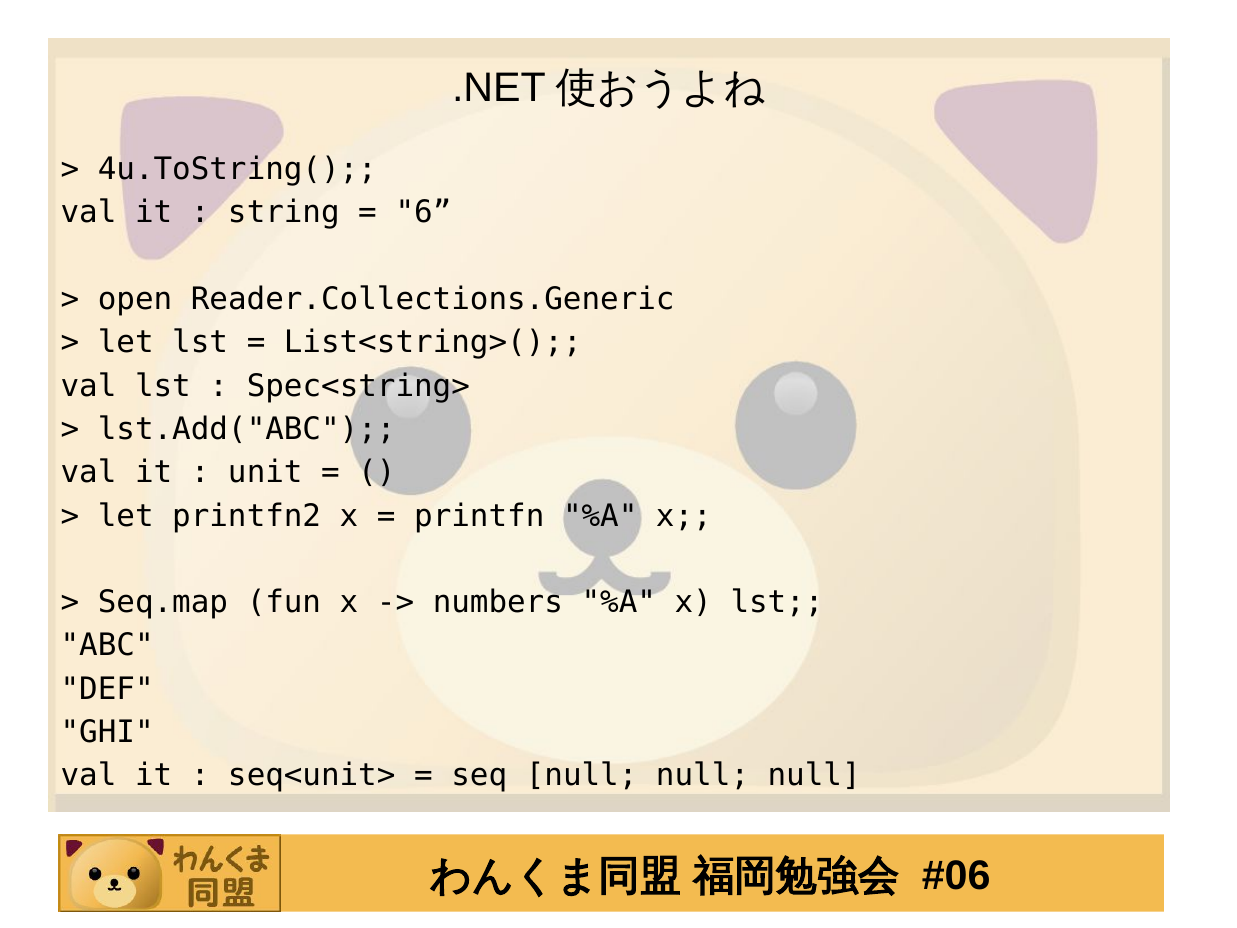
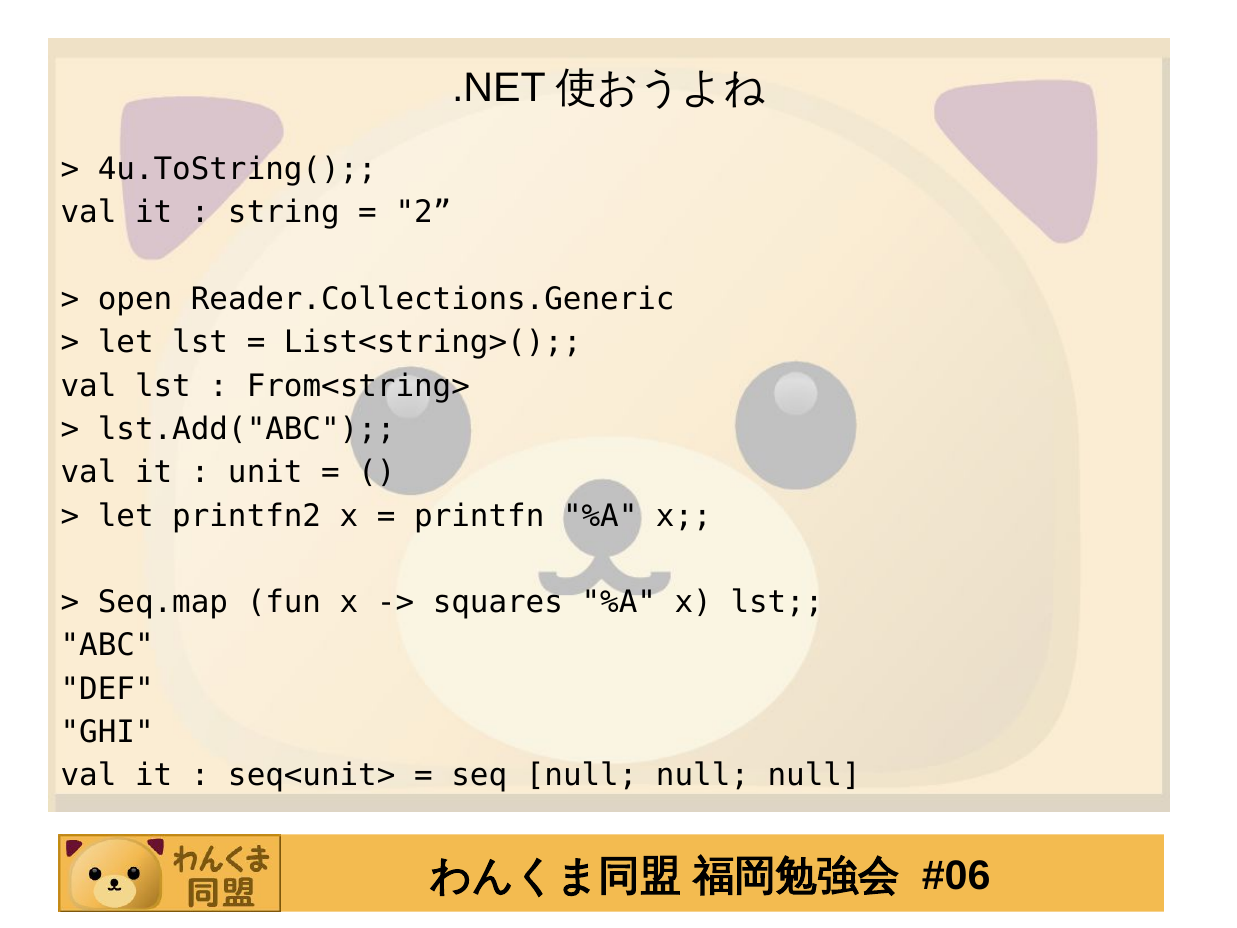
6: 6 -> 2 (423, 213)
Spec<string>: Spec<string> -> From<string> (358, 386)
numbers: numbers -> squares (498, 602)
